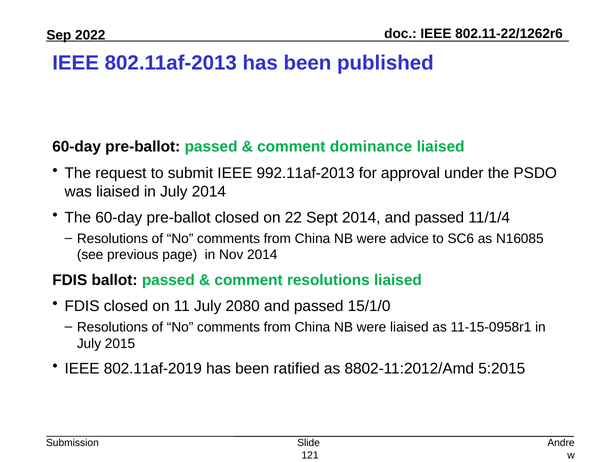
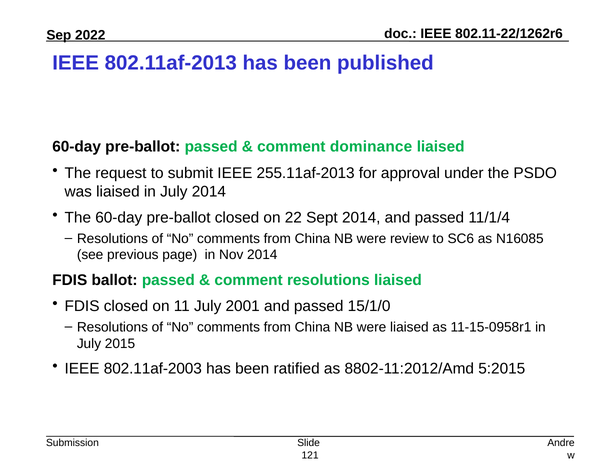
992.11af-2013: 992.11af-2013 -> 255.11af-2013 (306, 173)
advice: advice -> review (409, 238)
2080: 2080 -> 2001 (243, 306)
802.11af-2019: 802.11af-2019 -> 802.11af-2003 (153, 368)
